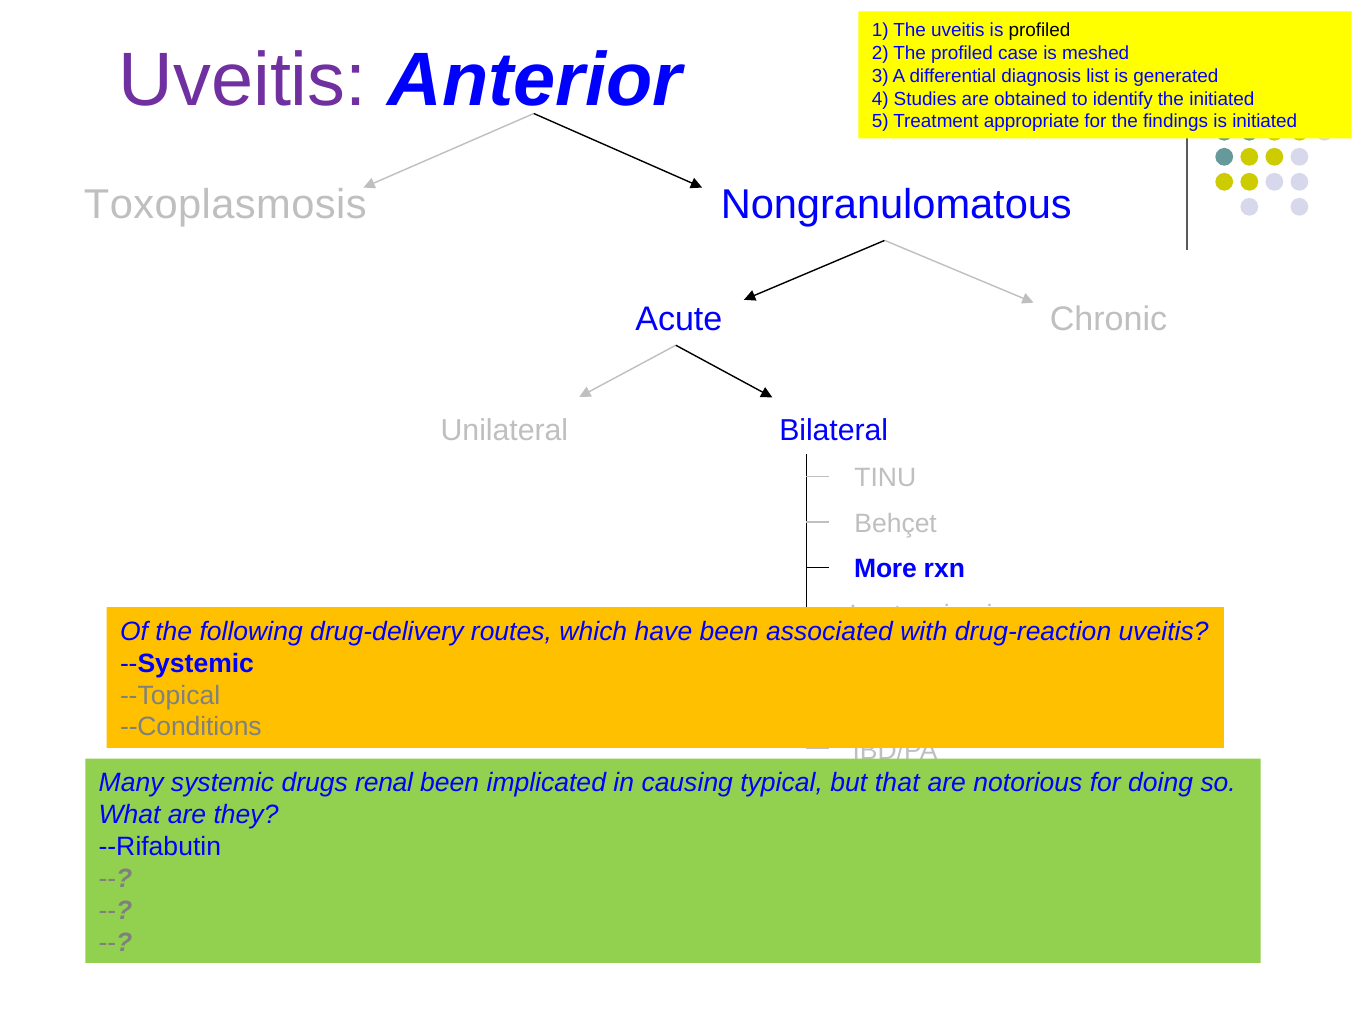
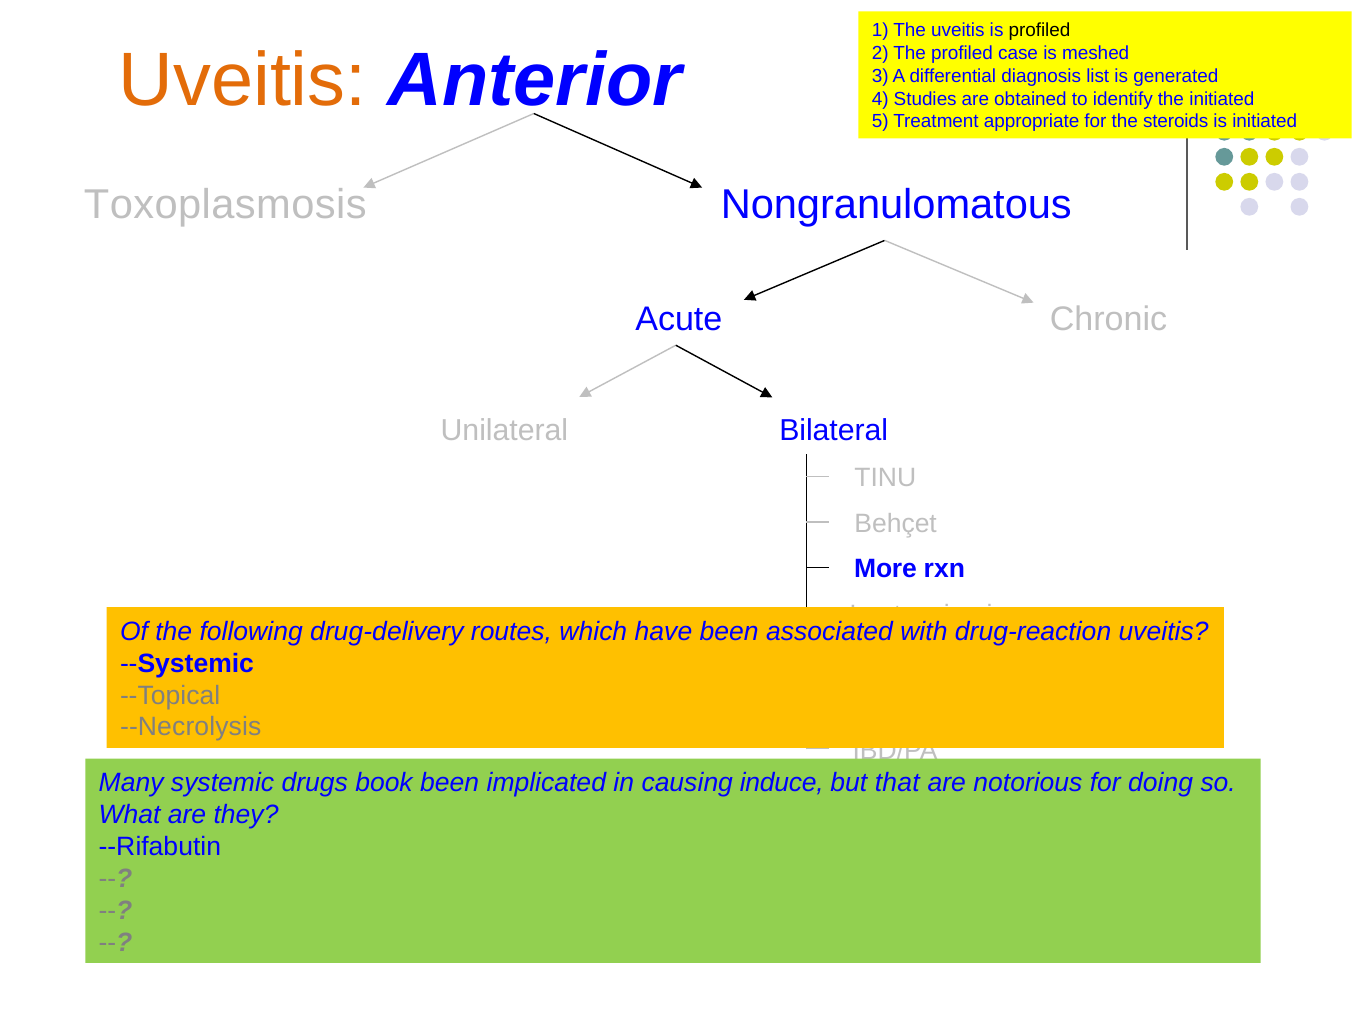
Uveitis colour: purple -> orange (243, 80)
findings: findings -> steroids (1176, 122)
--Conditions: --Conditions -> --Necrolysis (191, 727)
renal: renal -> book (384, 783)
typical: typical -> induce (782, 783)
